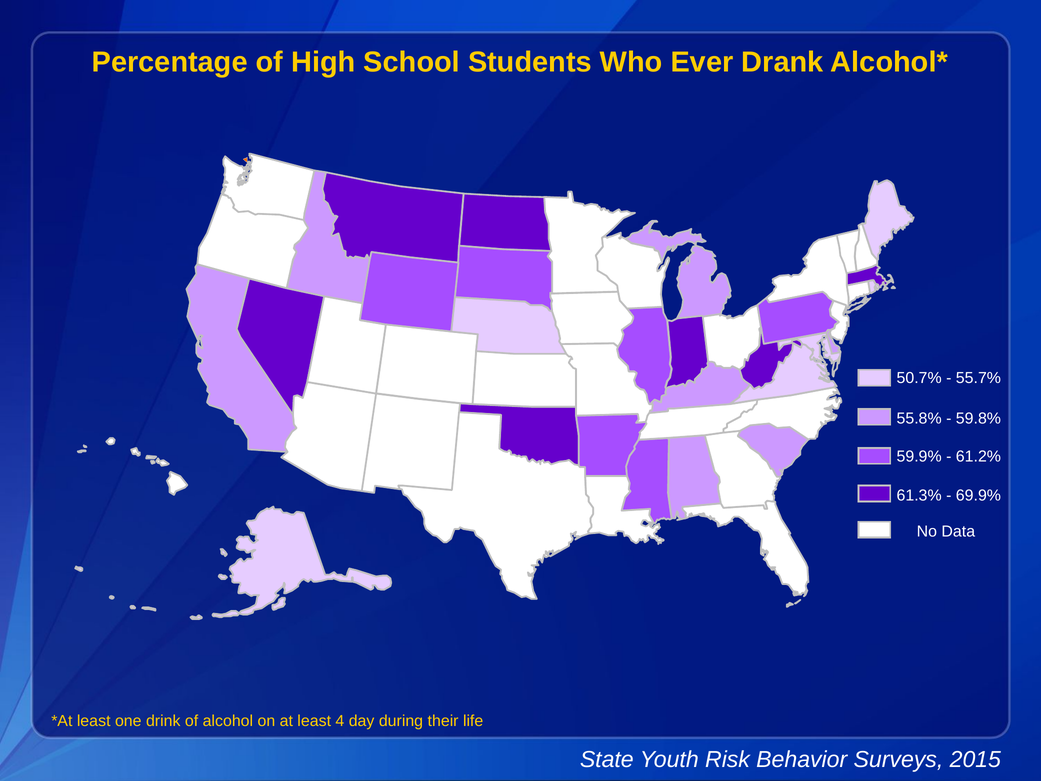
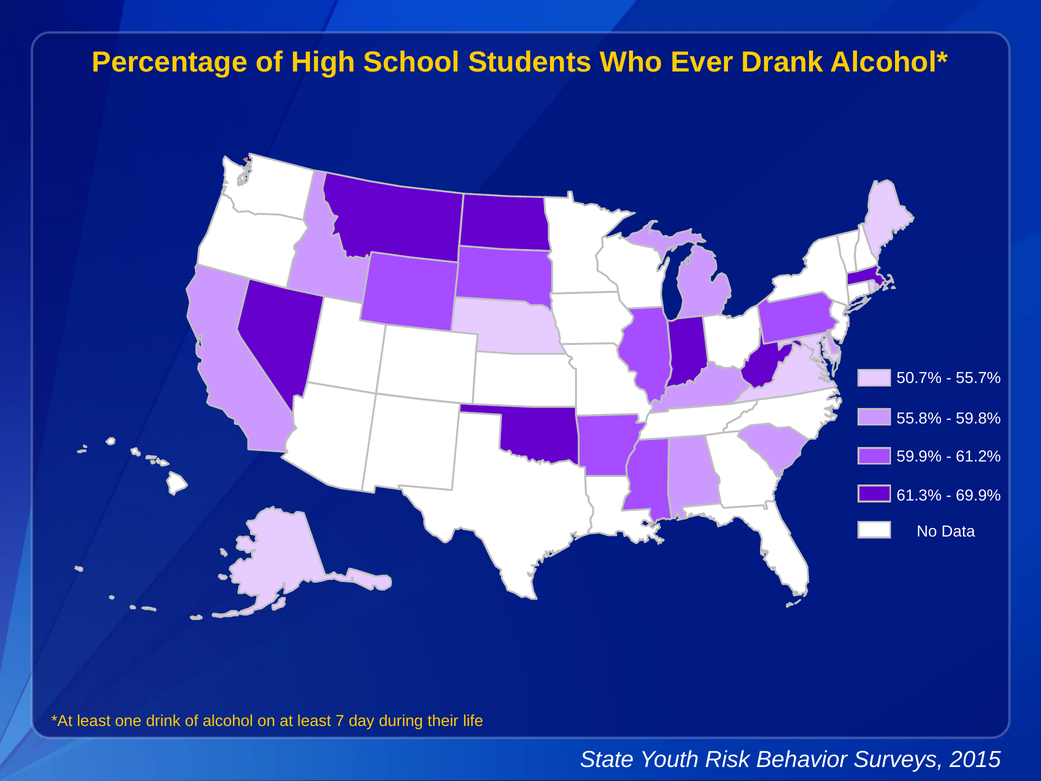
4: 4 -> 7 (340, 721)
